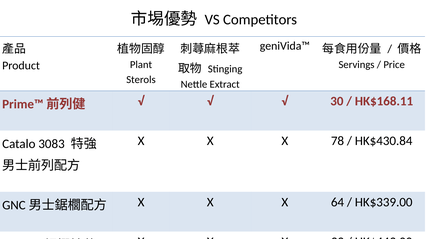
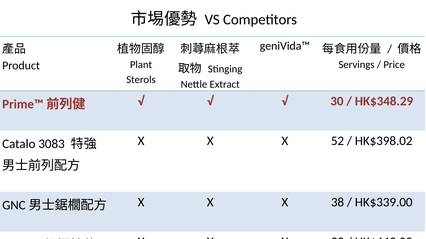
HK$168.11: HK$168.11 -> HK$348.29 (384, 101)
78: 78 -> 52 (337, 141)
HK$430.84: HK$430.84 -> HK$398.02 (384, 141)
64: 64 -> 38 (337, 203)
